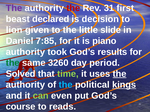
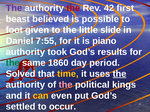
31: 31 -> 42 (109, 8)
declared: declared -> believed (51, 19)
decision: decision -> possible (100, 19)
lion: lion -> foot (14, 30)
7:85: 7:85 -> 7:55 (46, 41)
3260: 3260 -> 1860 (58, 63)
time colour: light green -> yellow (68, 74)
the colour: light blue -> pink (66, 85)
kings underline: present -> none (124, 85)
can colour: light green -> yellow (41, 96)
course: course -> settled (21, 107)
reads: reads -> occur (63, 107)
